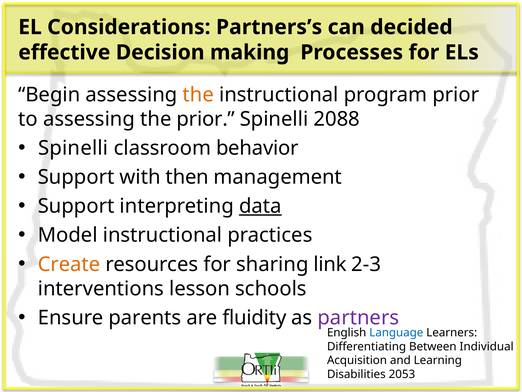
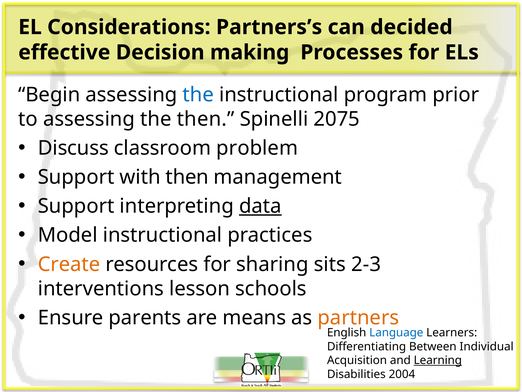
the colour: orange -> blue (198, 95)
the prior: prior -> then (206, 119)
2088: 2088 -> 2075 (337, 119)
Spinelli: Spinelli -> Discuss (73, 148)
behavior: behavior -> problem (257, 148)
link: link -> sits (330, 264)
fluidity: fluidity -> means (254, 317)
partners colour: purple -> orange (358, 317)
Learning underline: none -> present (438, 360)
2053: 2053 -> 2004 (402, 374)
